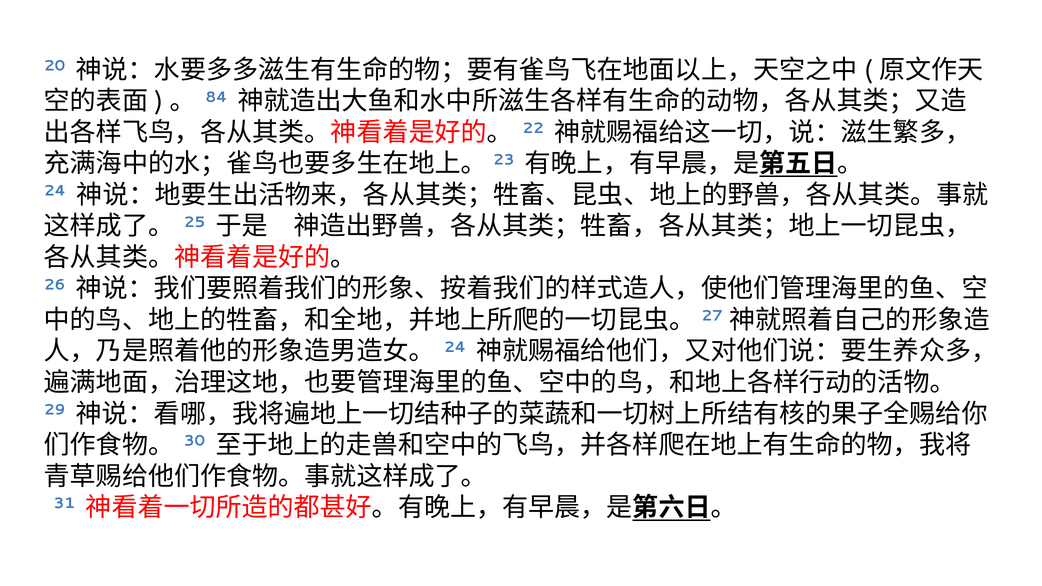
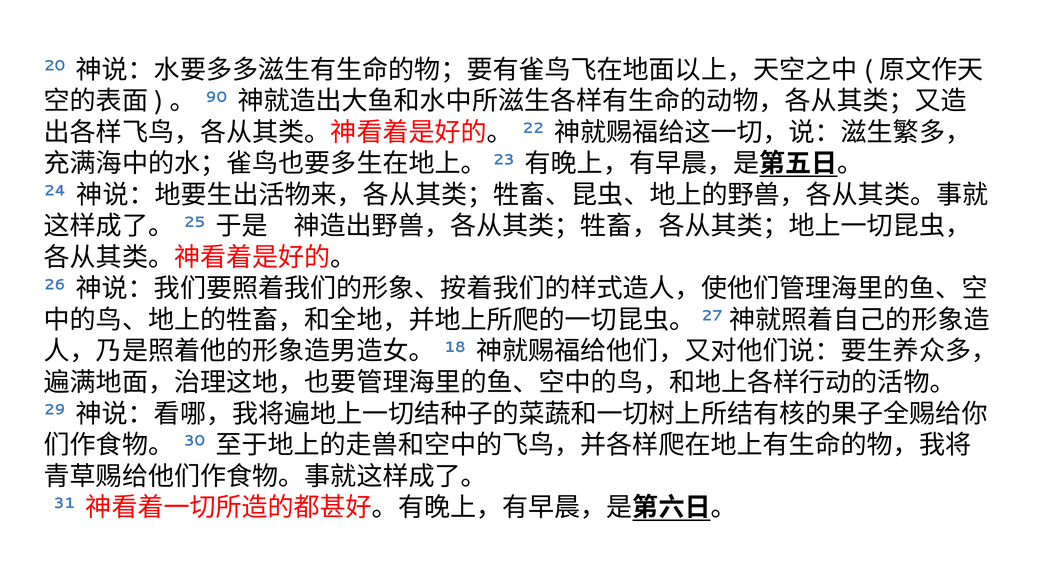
84: 84 -> 90 (216, 97)
24: 24 -> 18 (455, 347)
